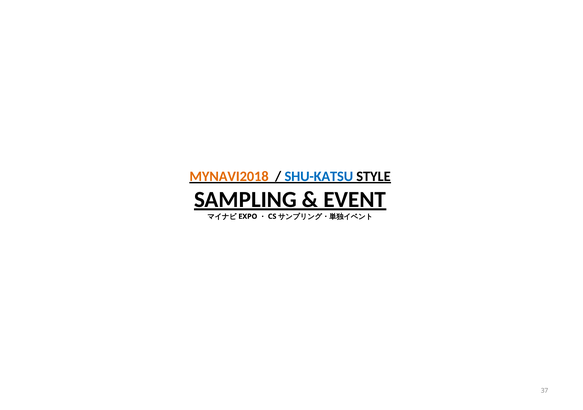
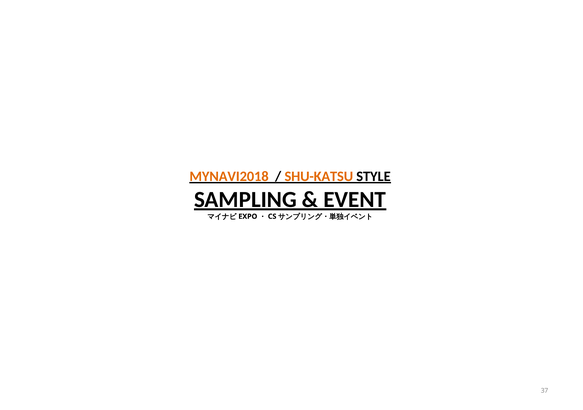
SHU-KATSU colour: blue -> orange (319, 177)
